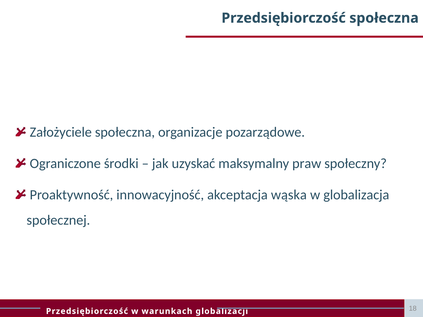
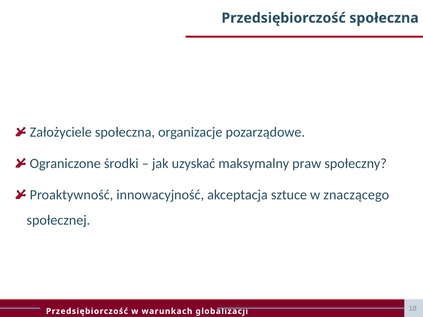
wąska: wąska -> sztuce (289, 195)
globalizacja: globalizacja -> znaczącego (356, 195)
